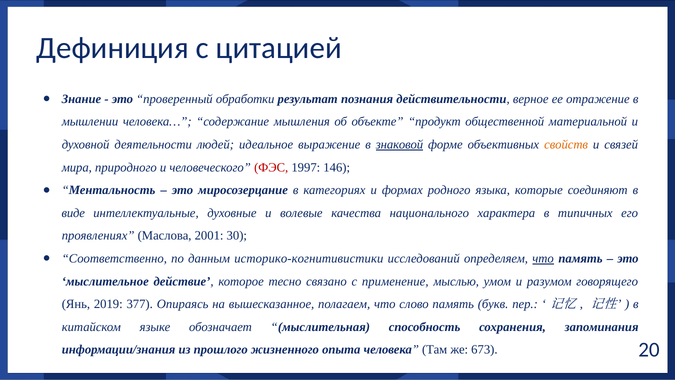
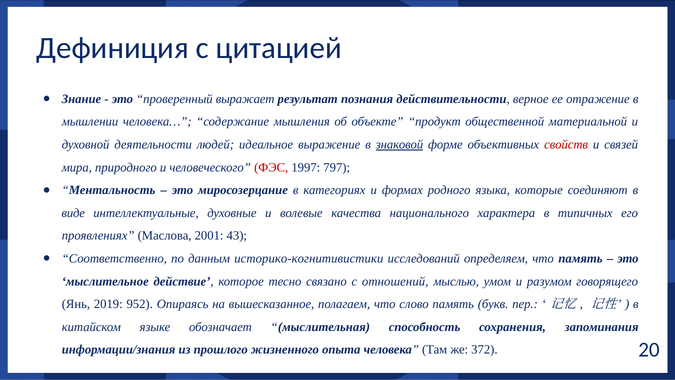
обработки: обработки -> выражает (245, 99)
свойств colour: orange -> red (566, 144)
146: 146 -> 797 (337, 167)
30: 30 -> 43 (237, 236)
что underline: present -> none (543, 258)
применение: применение -> отношений (395, 281)
377: 377 -> 952 (140, 304)
673: 673 -> 372 (484, 349)
